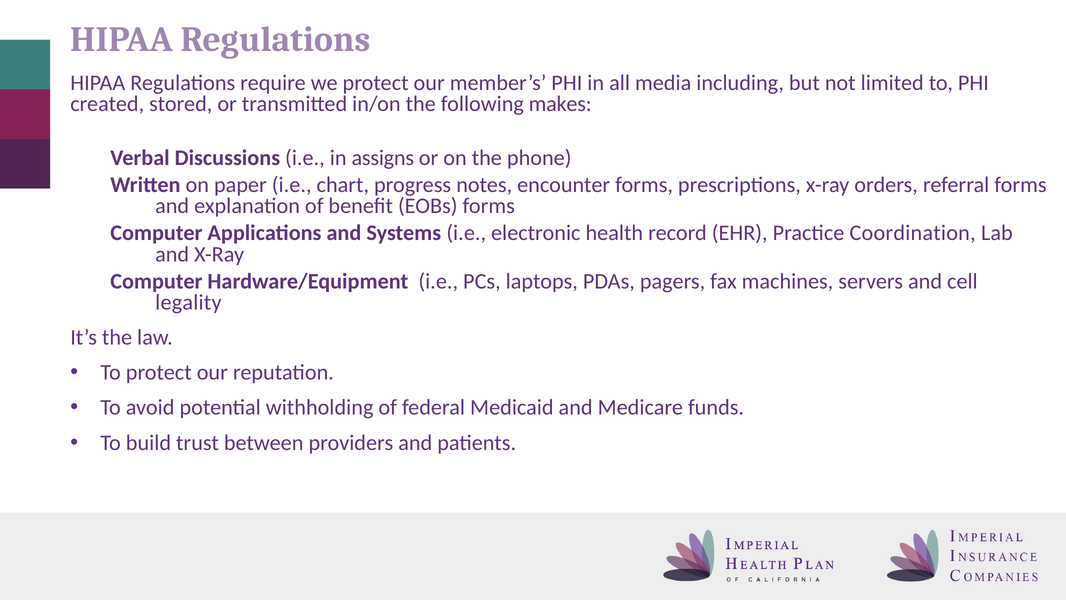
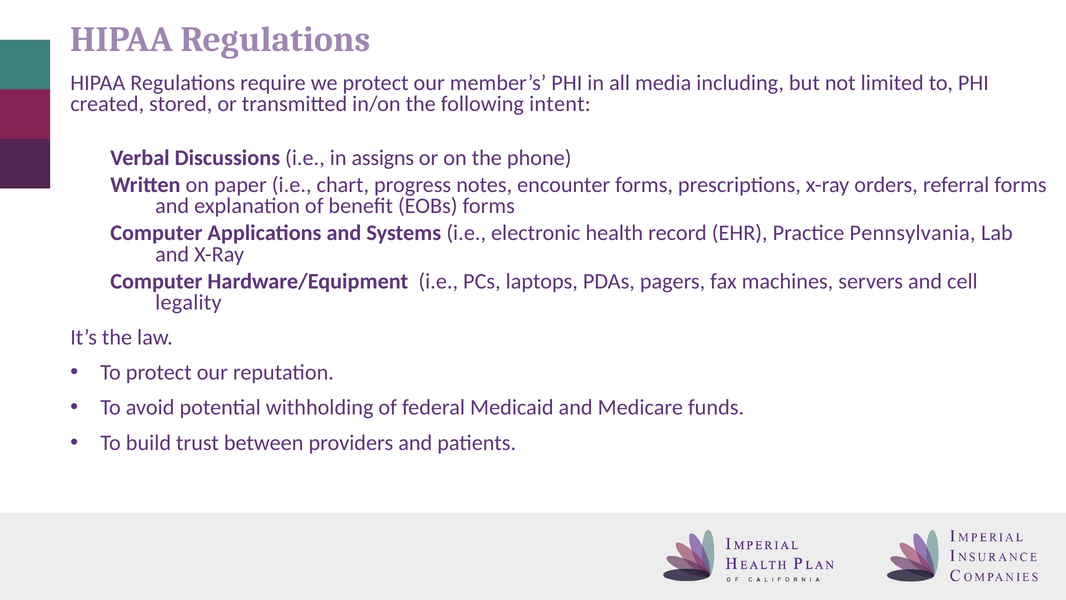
makes: makes -> intent (560, 104)
Coordination: Coordination -> Pennsylvania (913, 233)
